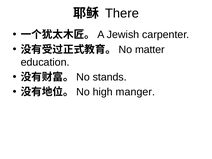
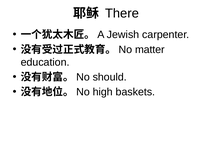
stands: stands -> should (110, 77)
manger: manger -> baskets (135, 92)
